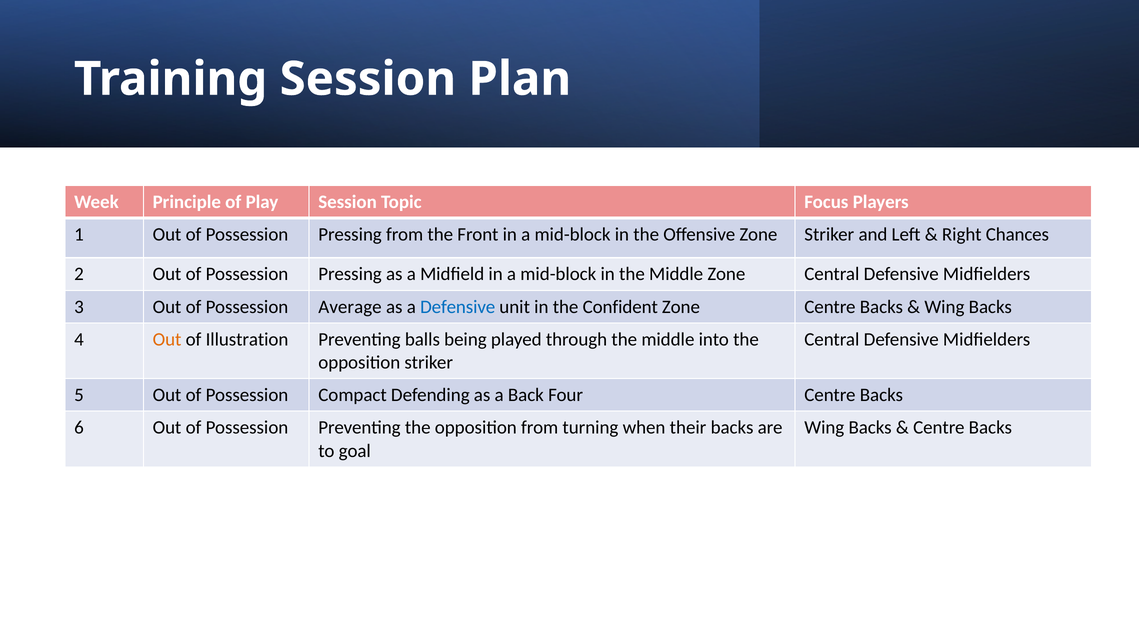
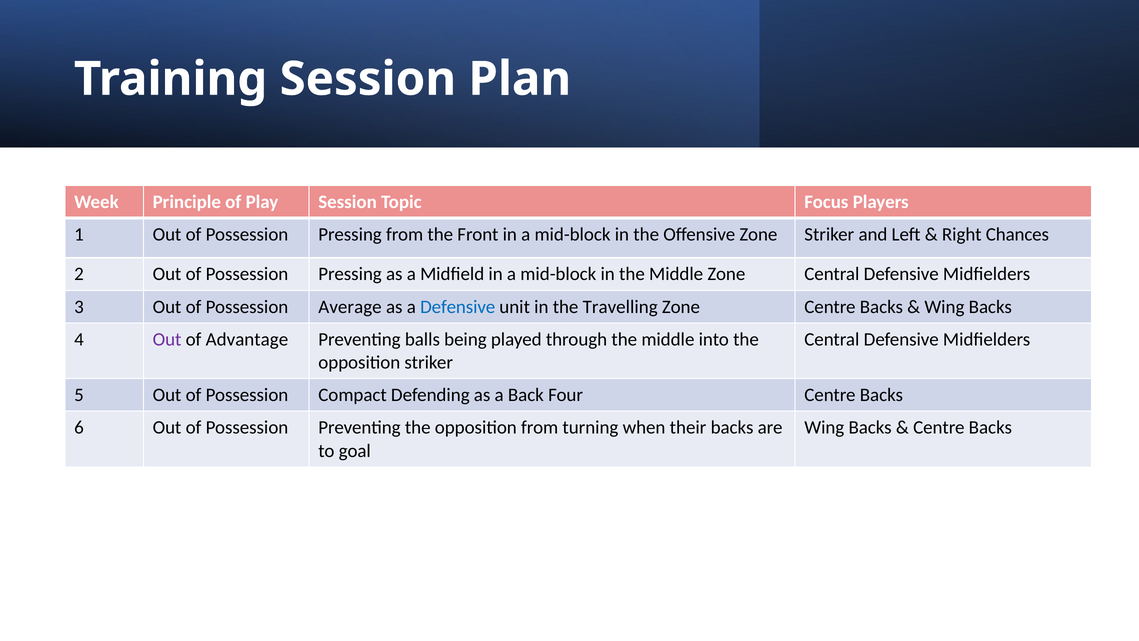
Confident: Confident -> Travelling (620, 307)
Out colour: orange -> purple (167, 339)
Illustration: Illustration -> Advantage (247, 339)
